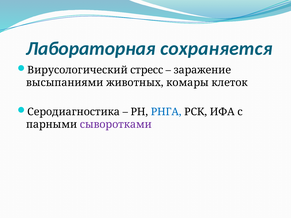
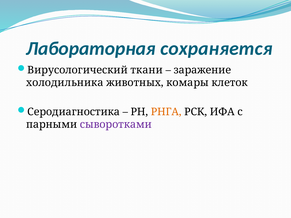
стресс: стресс -> ткани (147, 70)
высыпаниями: высыпаниями -> холодильника (65, 83)
РНГА colour: blue -> orange (166, 112)
